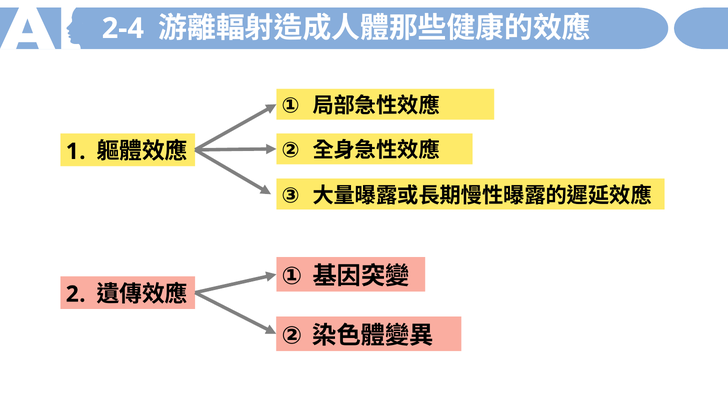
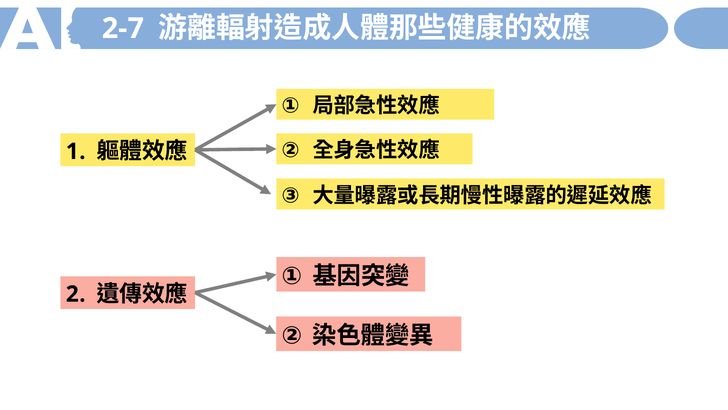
2-4: 2-4 -> 2-7 (123, 28)
